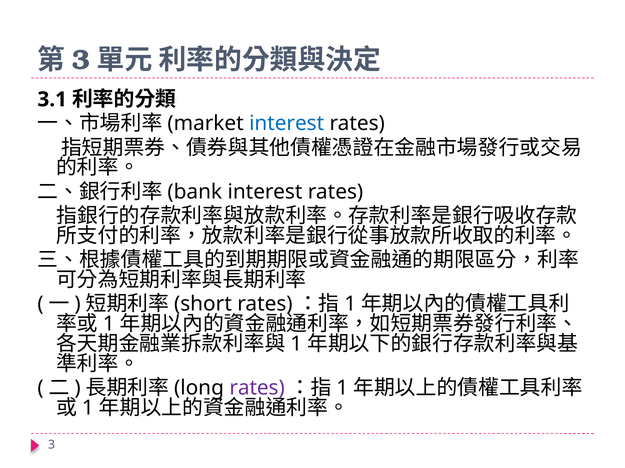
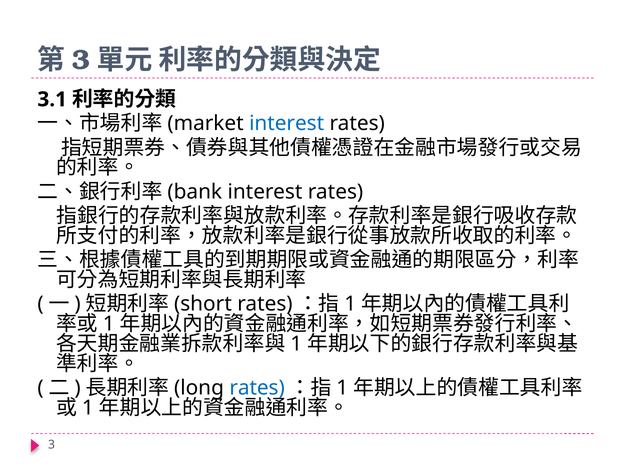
rates colour: purple -> blue (257, 389)
